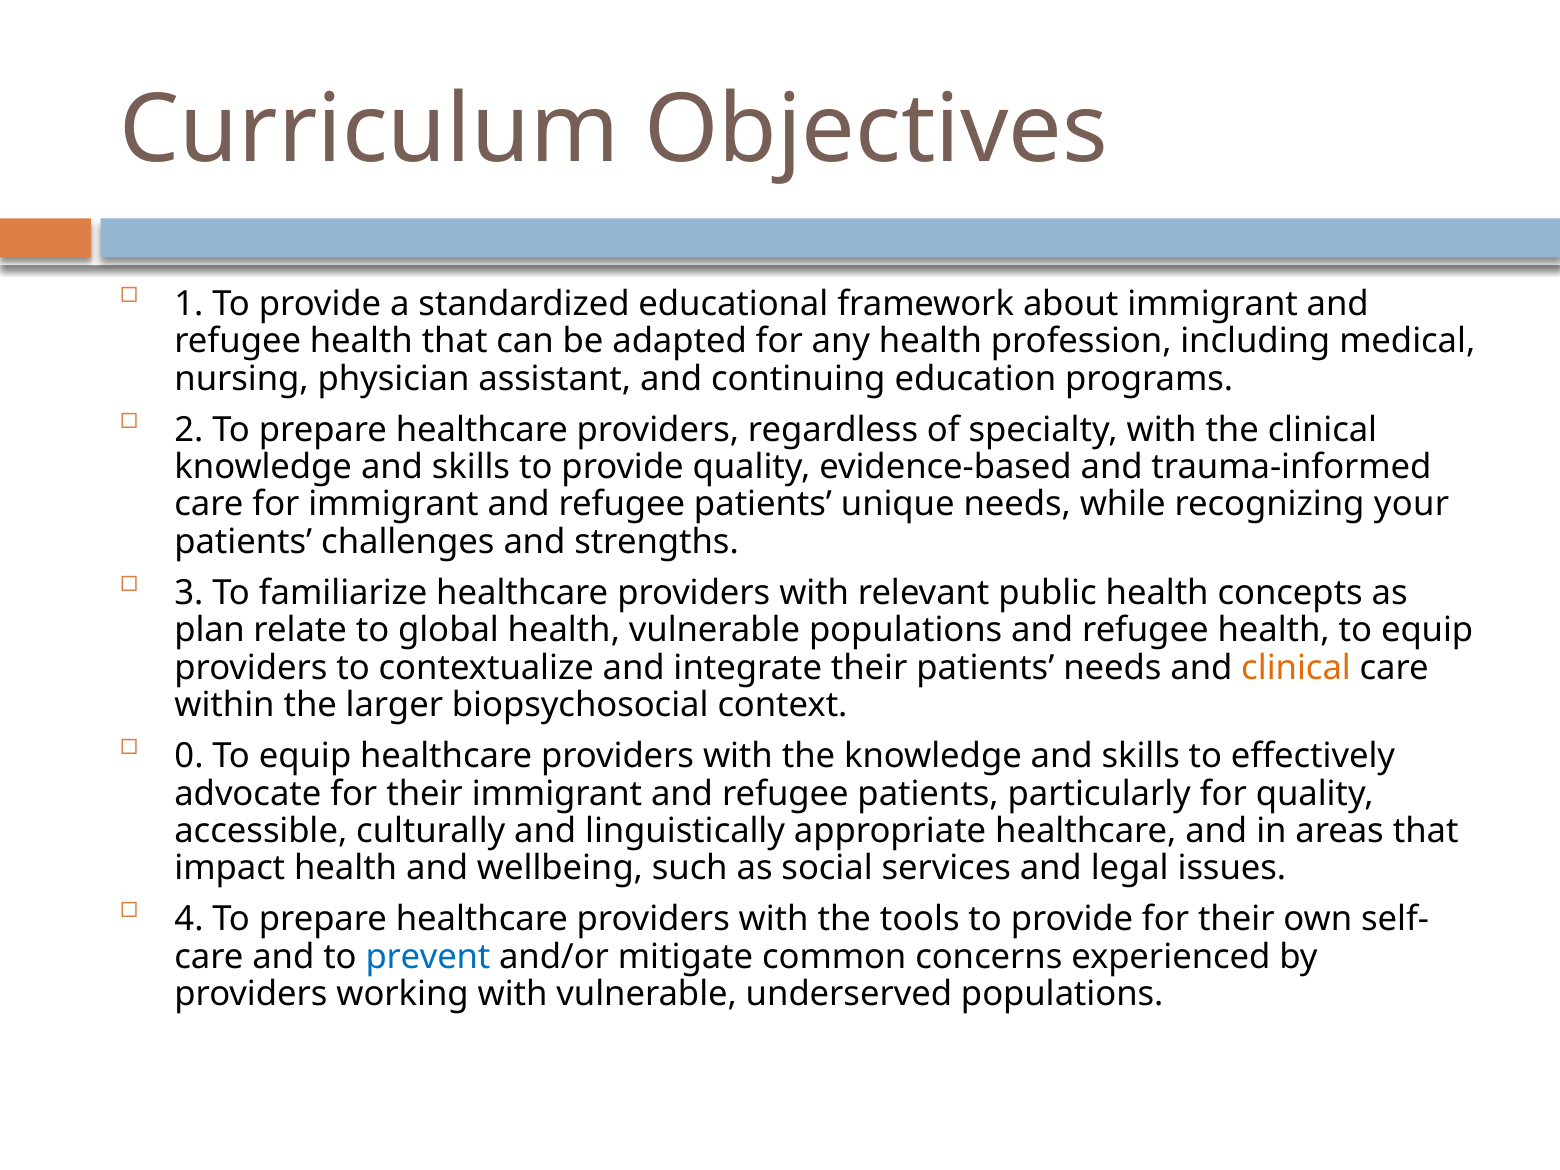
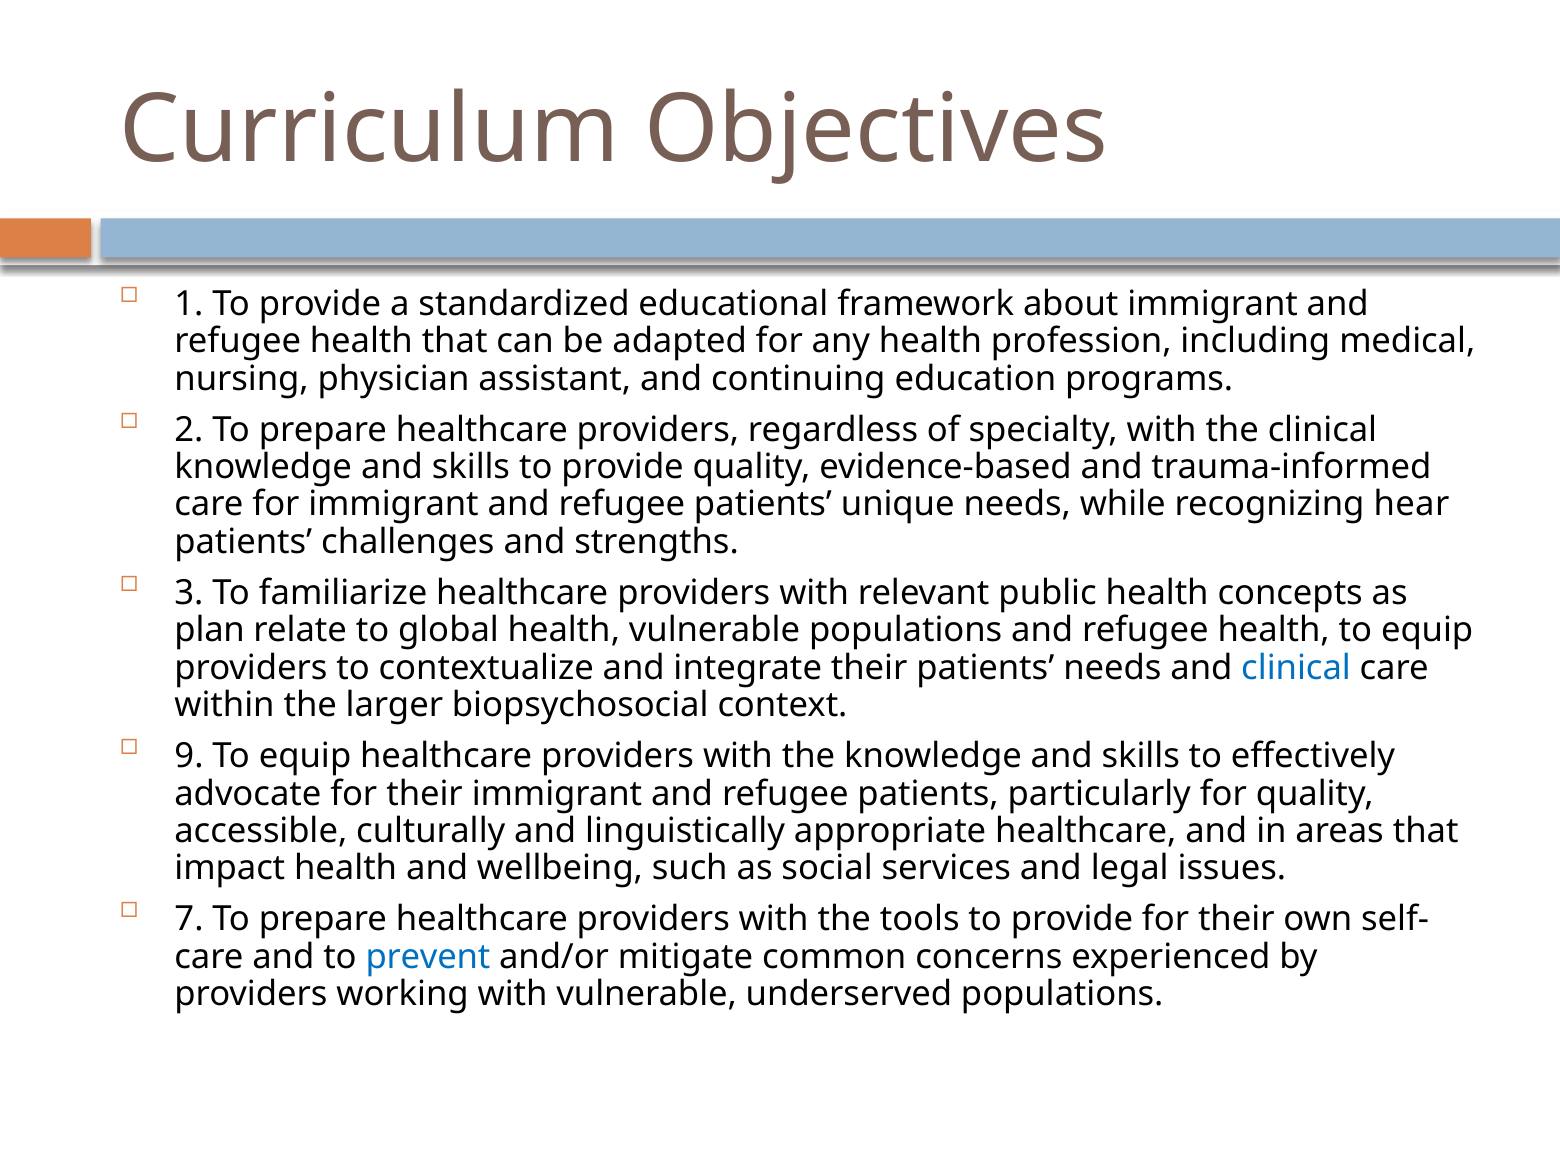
your: your -> hear (1411, 505)
clinical colour: orange -> blue (1296, 668)
0: 0 -> 9 (189, 756)
4: 4 -> 7 (189, 919)
